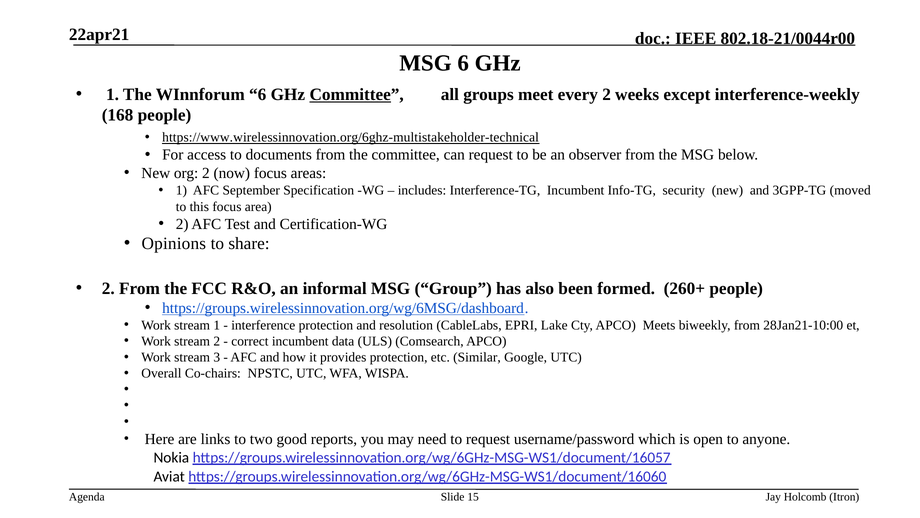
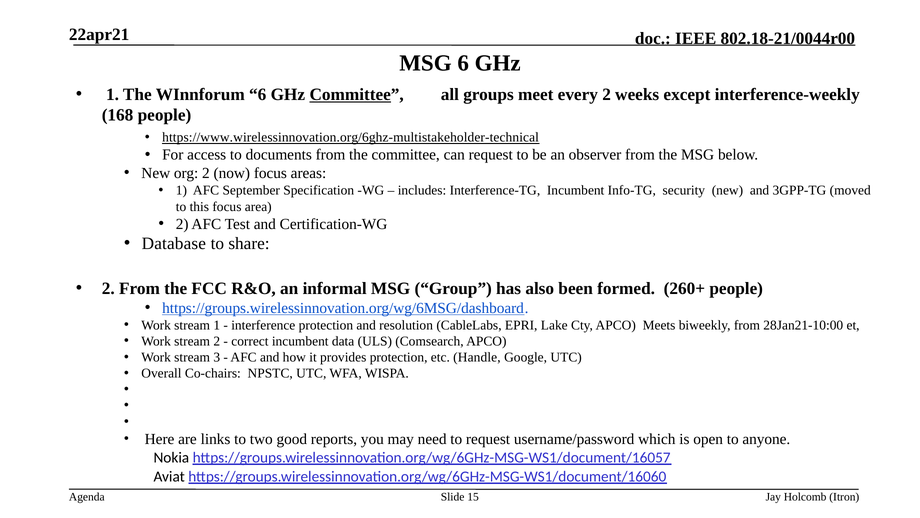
Opinions: Opinions -> Database (174, 243)
Similar: Similar -> Handle (477, 357)
